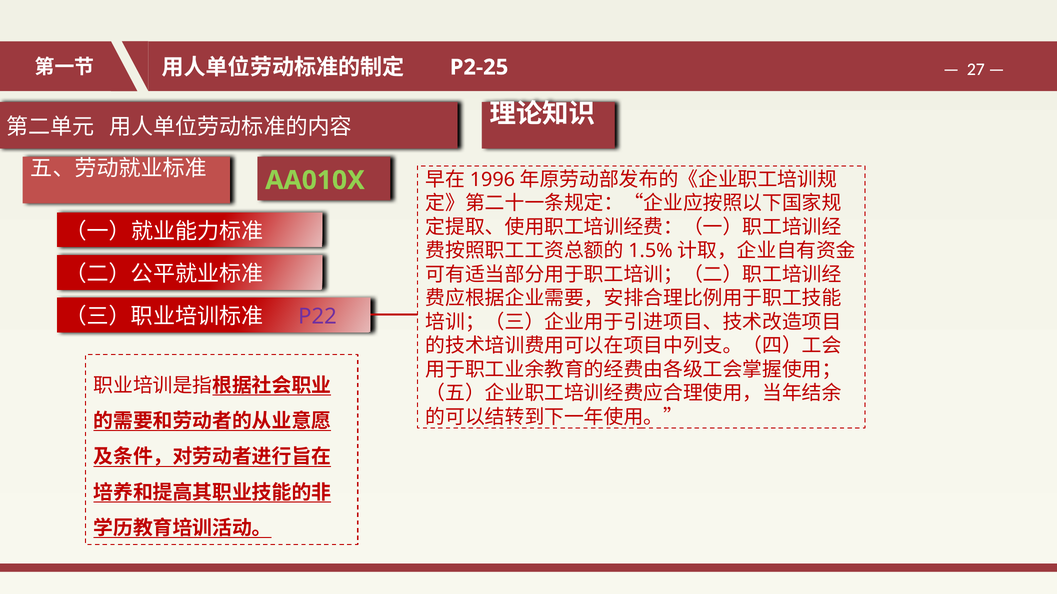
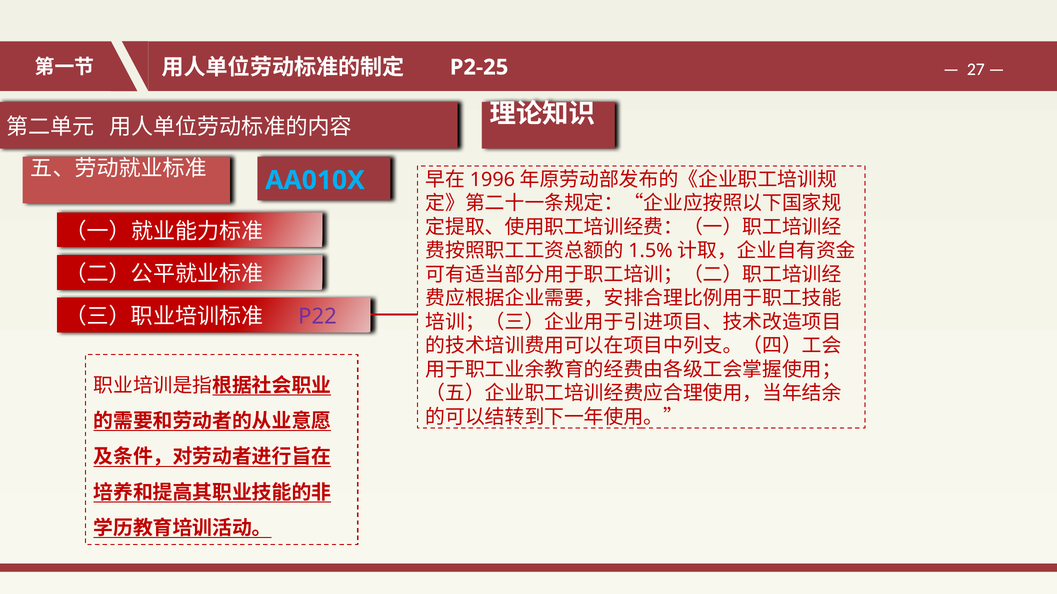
AA010X colour: light green -> light blue (315, 180)
